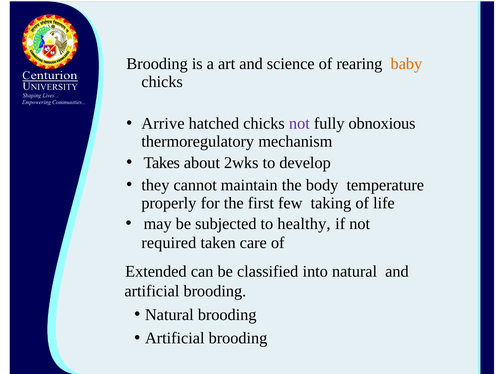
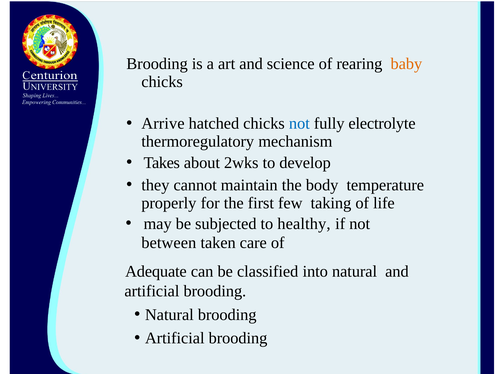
not colour: purple -> blue (299, 123)
obnoxious: obnoxious -> electrolyte (382, 123)
required: required -> between (169, 242)
Extended: Extended -> Adequate (156, 271)
